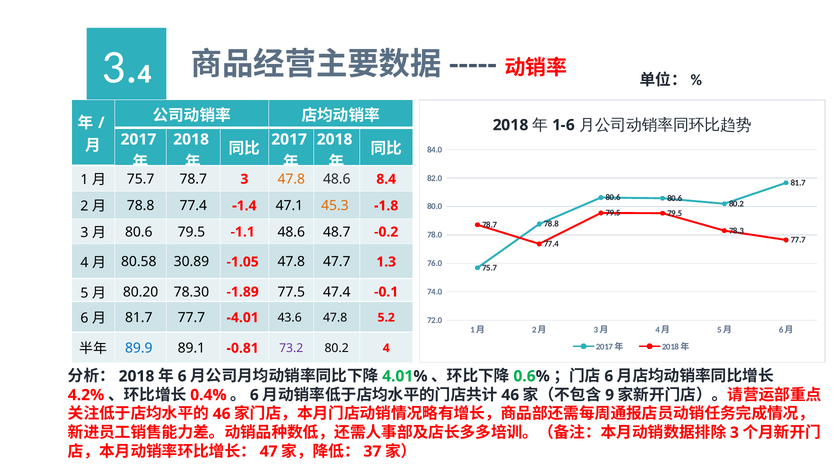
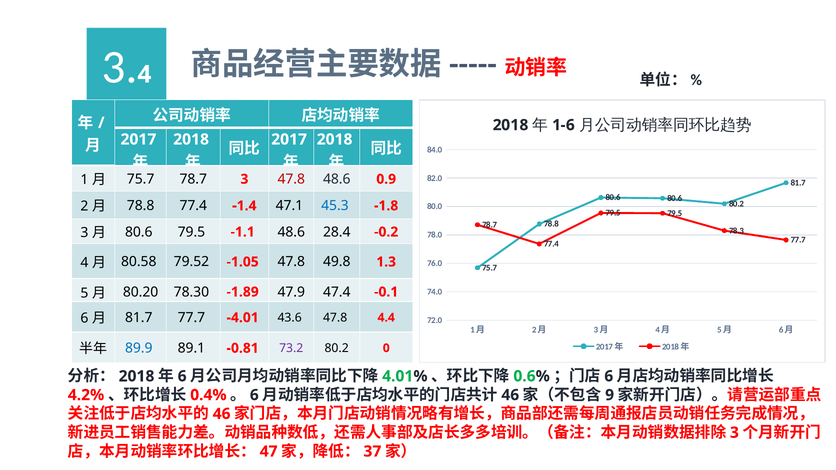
47.8 colour: orange -> red (291, 179)
8.4: 8.4 -> 0.9 (386, 179)
45.3 colour: orange -> blue (335, 206)
48.7: 48.7 -> 28.4 (337, 232)
30.89: 30.89 -> 79.52 (191, 262)
47.7: 47.7 -> 49.8 (337, 262)
77.5: 77.5 -> 47.9 (291, 292)
5.2: 5.2 -> 4.4 (386, 318)
80.2 4: 4 -> 0 (386, 348)
